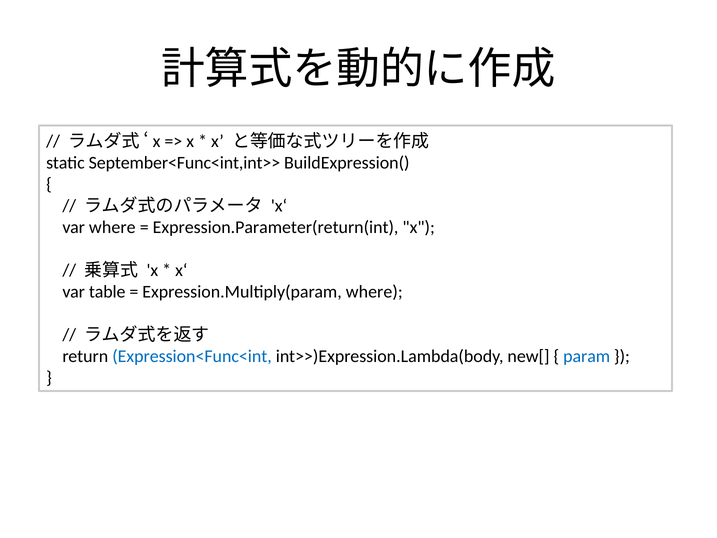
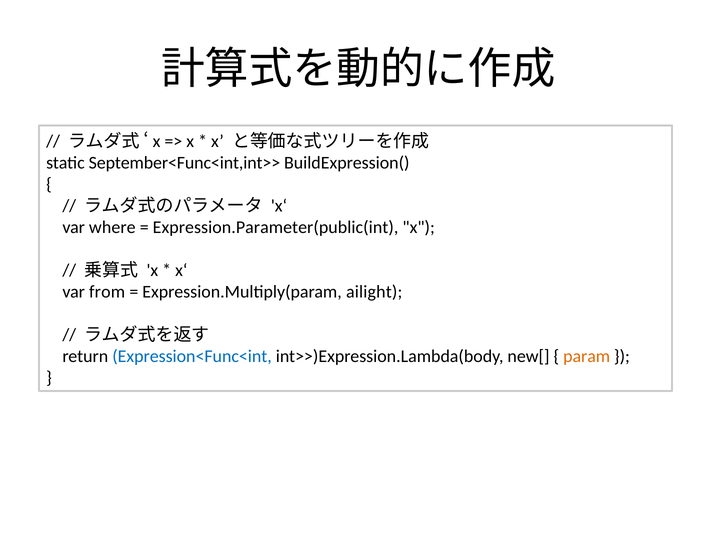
Expression.Parameter(return(int: Expression.Parameter(return(int -> Expression.Parameter(public(int (276, 227)
table: table -> from (107, 292)
Expression.Multiply(param where: where -> ailight (374, 292)
param colour: blue -> orange (587, 356)
